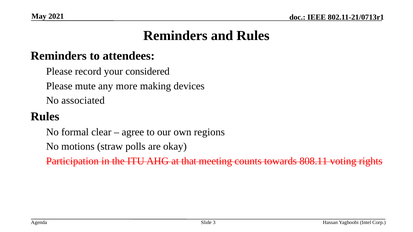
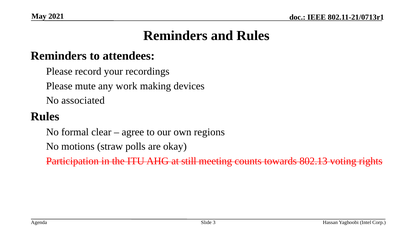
considered: considered -> recordings (147, 72)
more: more -> work (127, 86)
that: that -> still (189, 161)
808.11: 808.11 -> 802.13 (313, 161)
